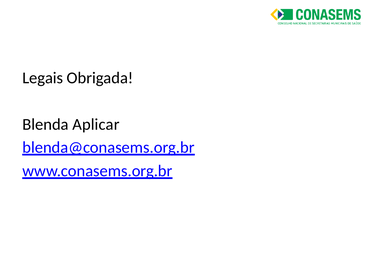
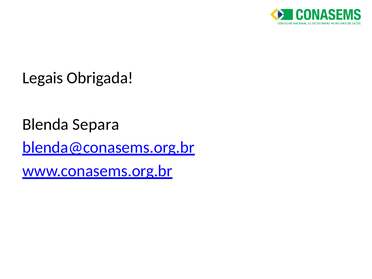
Aplicar: Aplicar -> Separa (96, 124)
